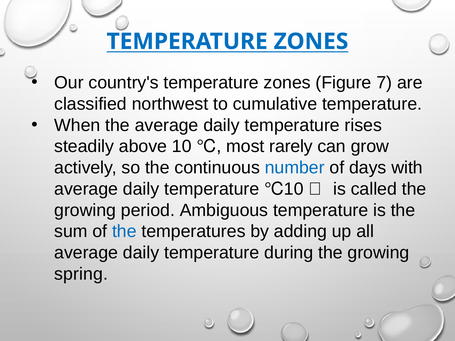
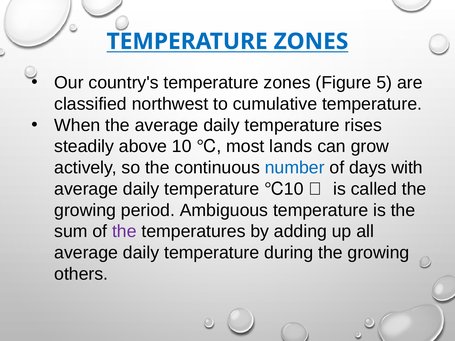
7: 7 -> 5 (384, 83)
rarely: rarely -> lands (291, 147)
the colour: blue -> purple (124, 232)
spring: spring -> others (81, 274)
